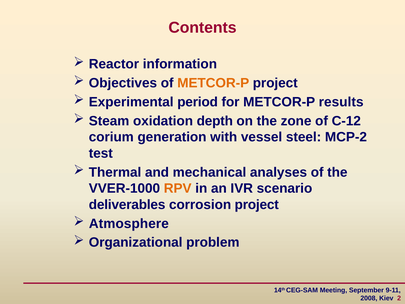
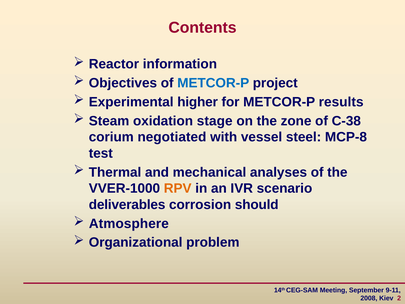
METCOR-P colour: orange -> blue (213, 83)
period: period -> higher (198, 102)
depth: depth -> stage (215, 121)
C-12: C-12 -> C-38 (346, 121)
generation: generation -> negotiated (172, 137)
MCP-2: MCP-2 -> MCP-8 (346, 137)
corrosion project: project -> should (257, 204)
